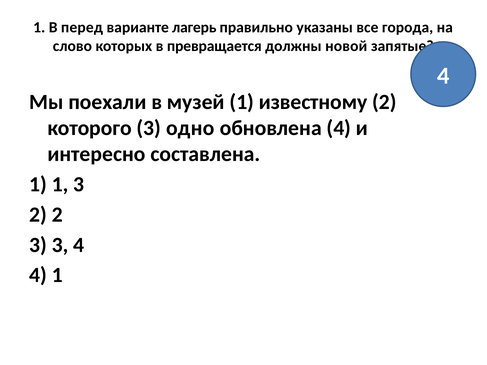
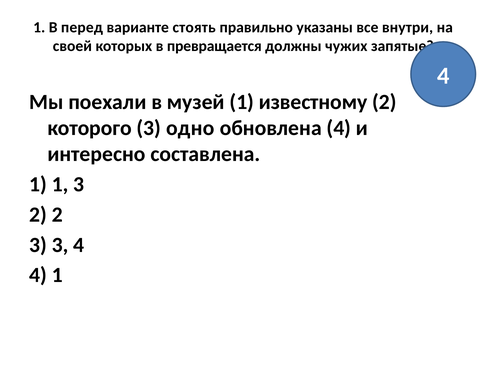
лагерь: лагерь -> стоять (194, 27)
города: города -> внутри (408, 27)
слово: слово -> своей (72, 46)
новой: новой -> чужих (346, 46)
